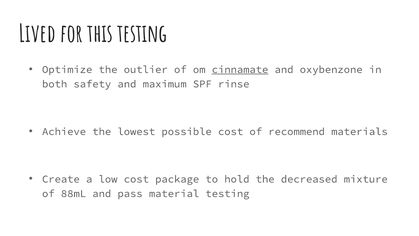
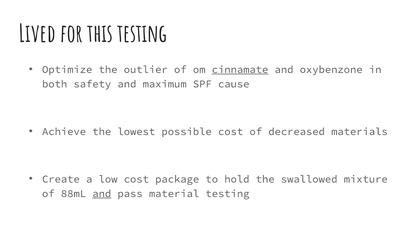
rinse: rinse -> cause (234, 84)
recommend: recommend -> decreased (297, 131)
decreased: decreased -> swallowed (309, 179)
and underline: none -> present (102, 193)
